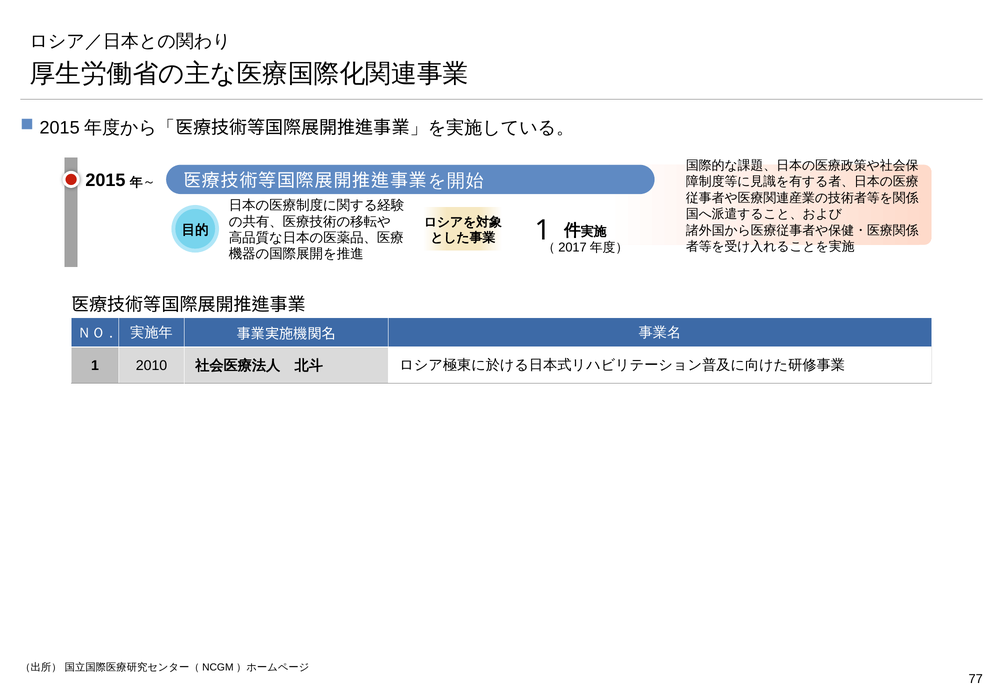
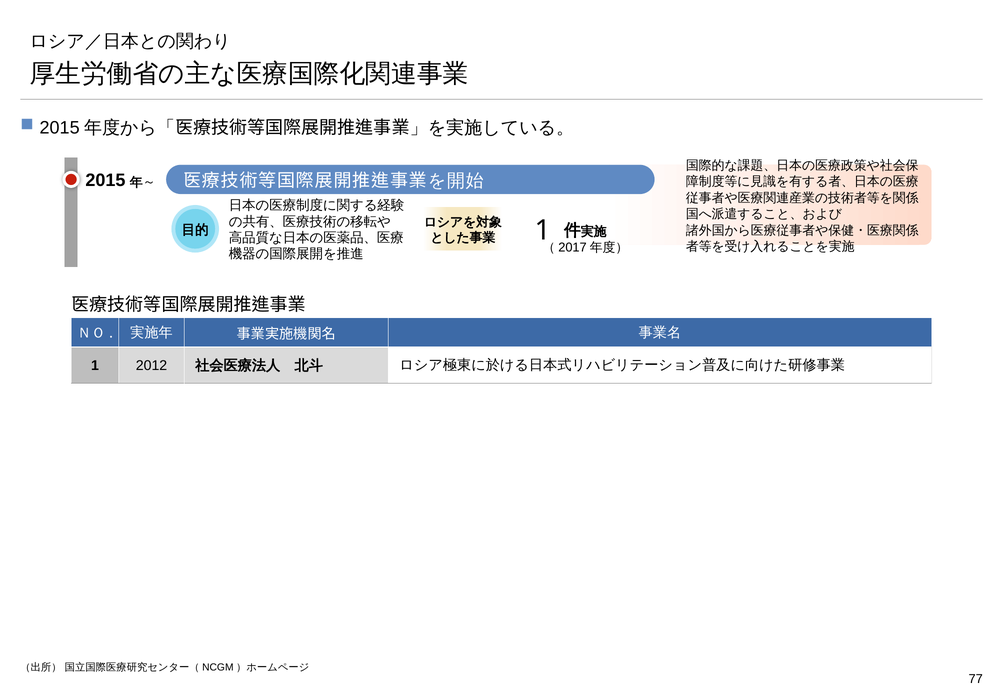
2010: 2010 -> 2012 (152, 366)
